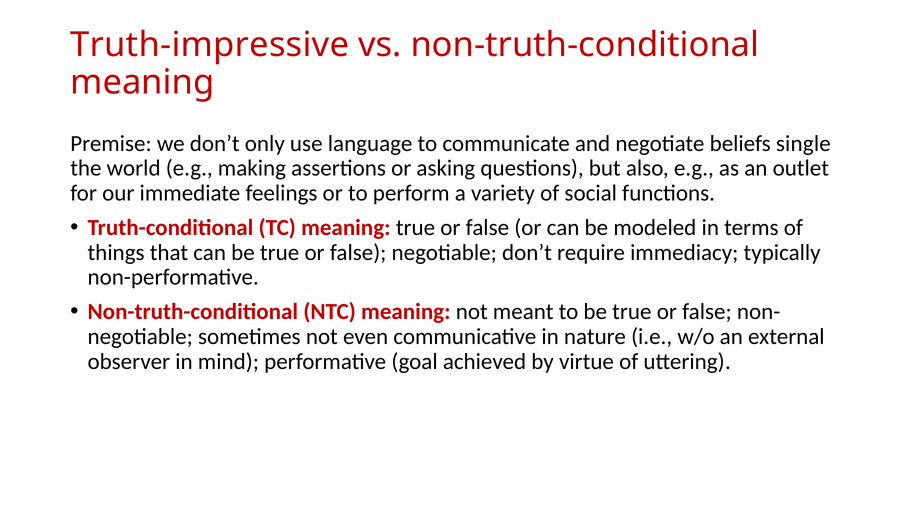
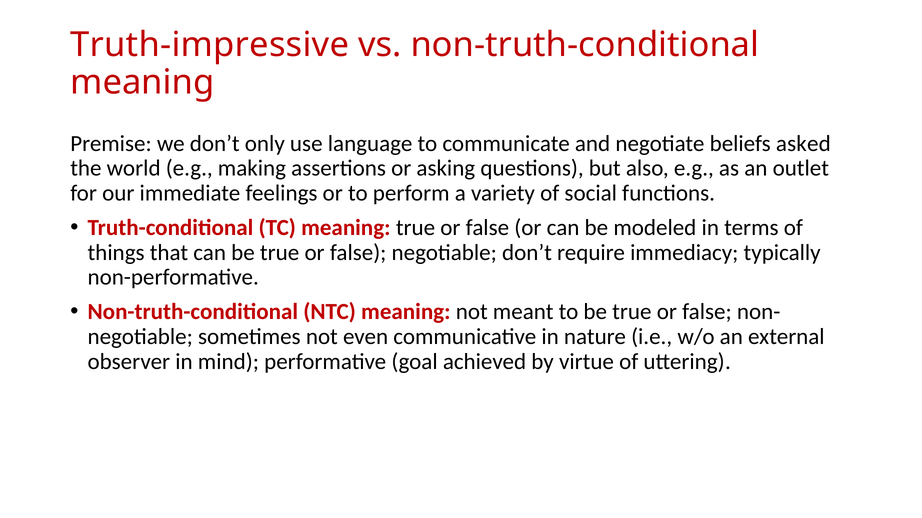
single: single -> asked (803, 144)
